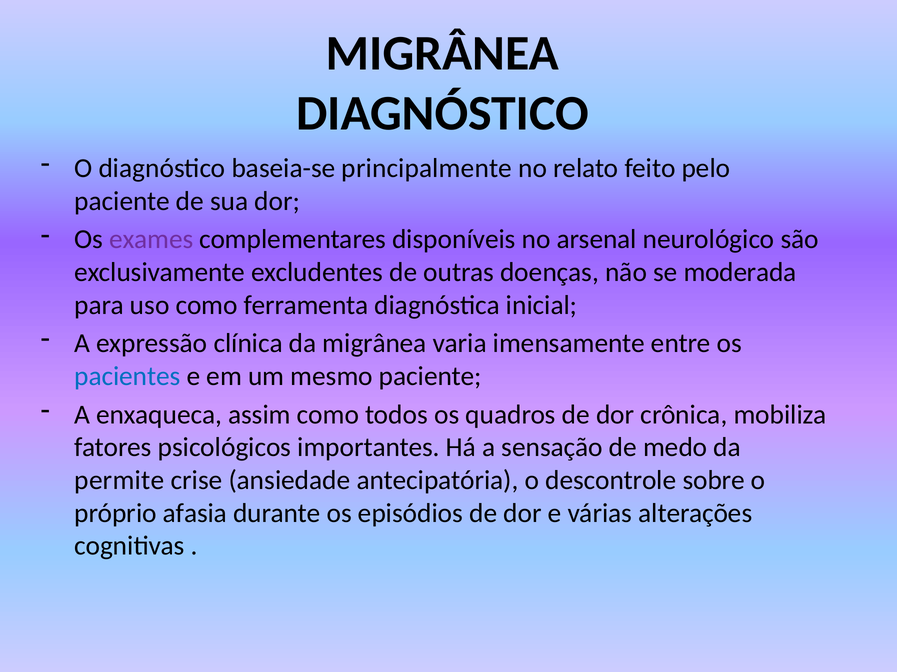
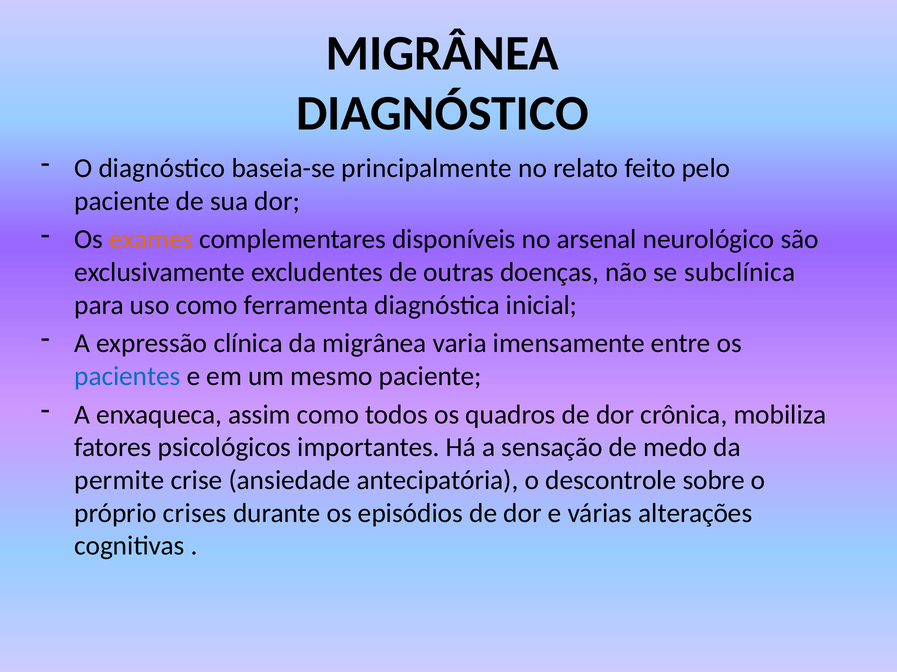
exames colour: purple -> orange (151, 240)
moderada: moderada -> subclínica (740, 273)
afasia: afasia -> crises (195, 514)
